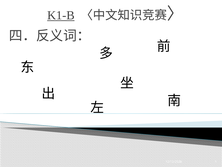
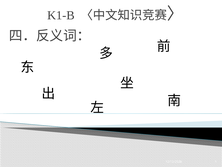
K1-B underline: present -> none (61, 15)
